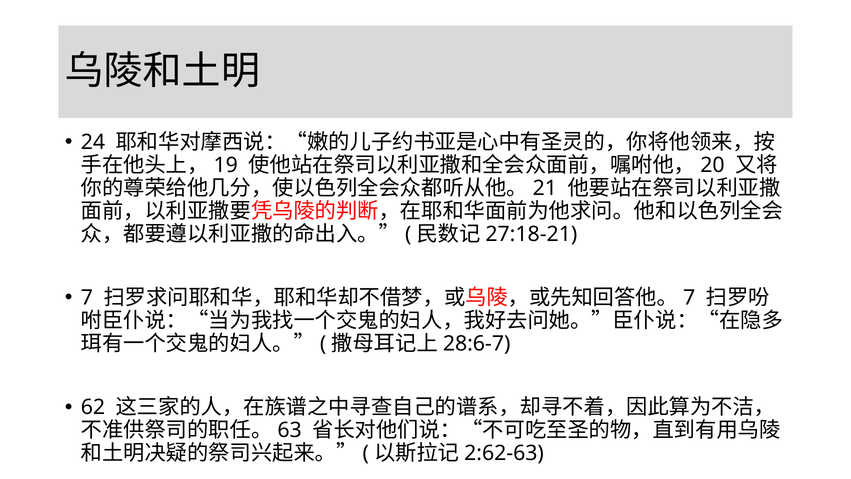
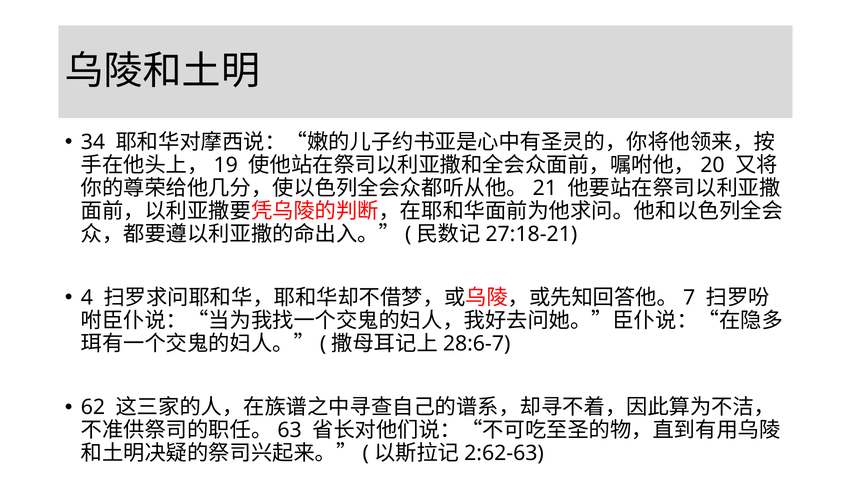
24: 24 -> 34 (93, 142)
7: 7 -> 4 (87, 298)
